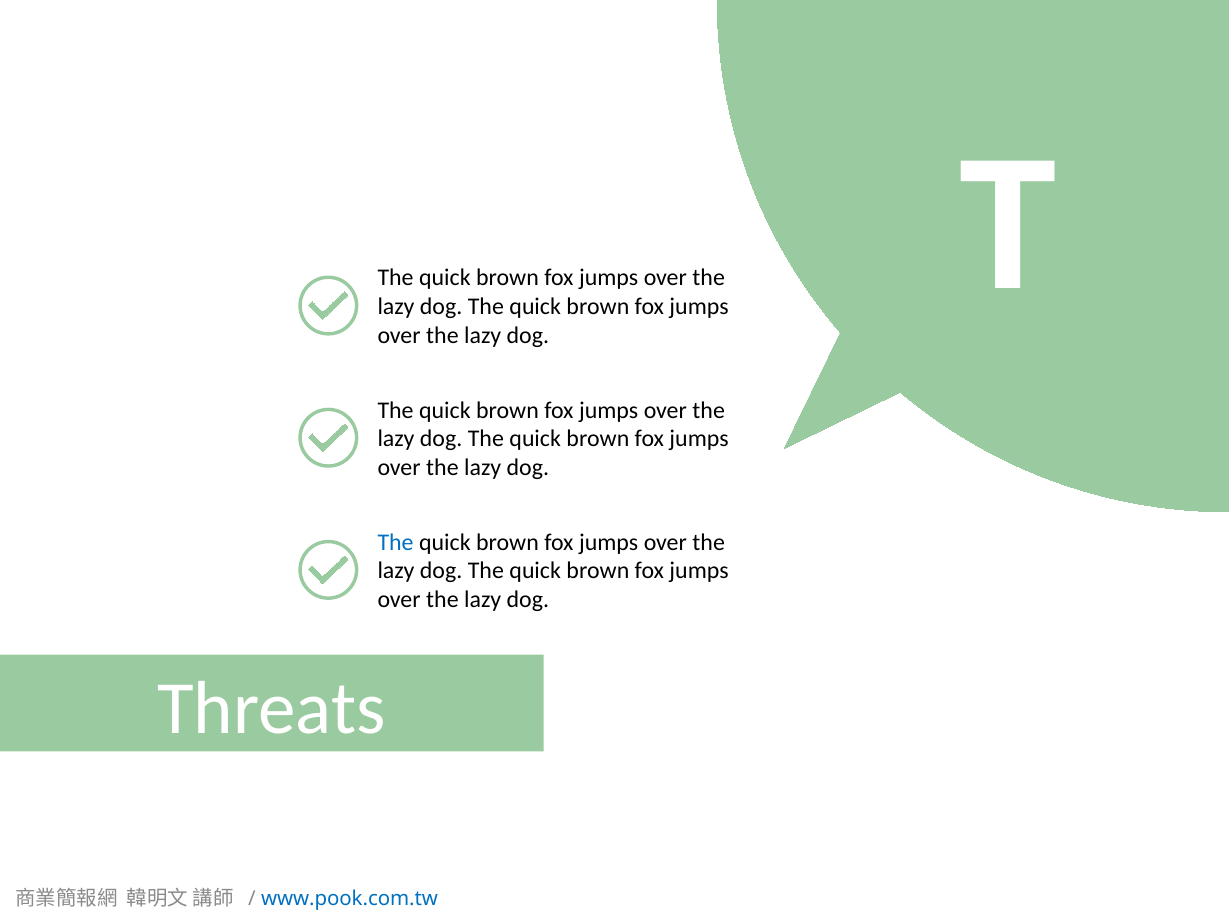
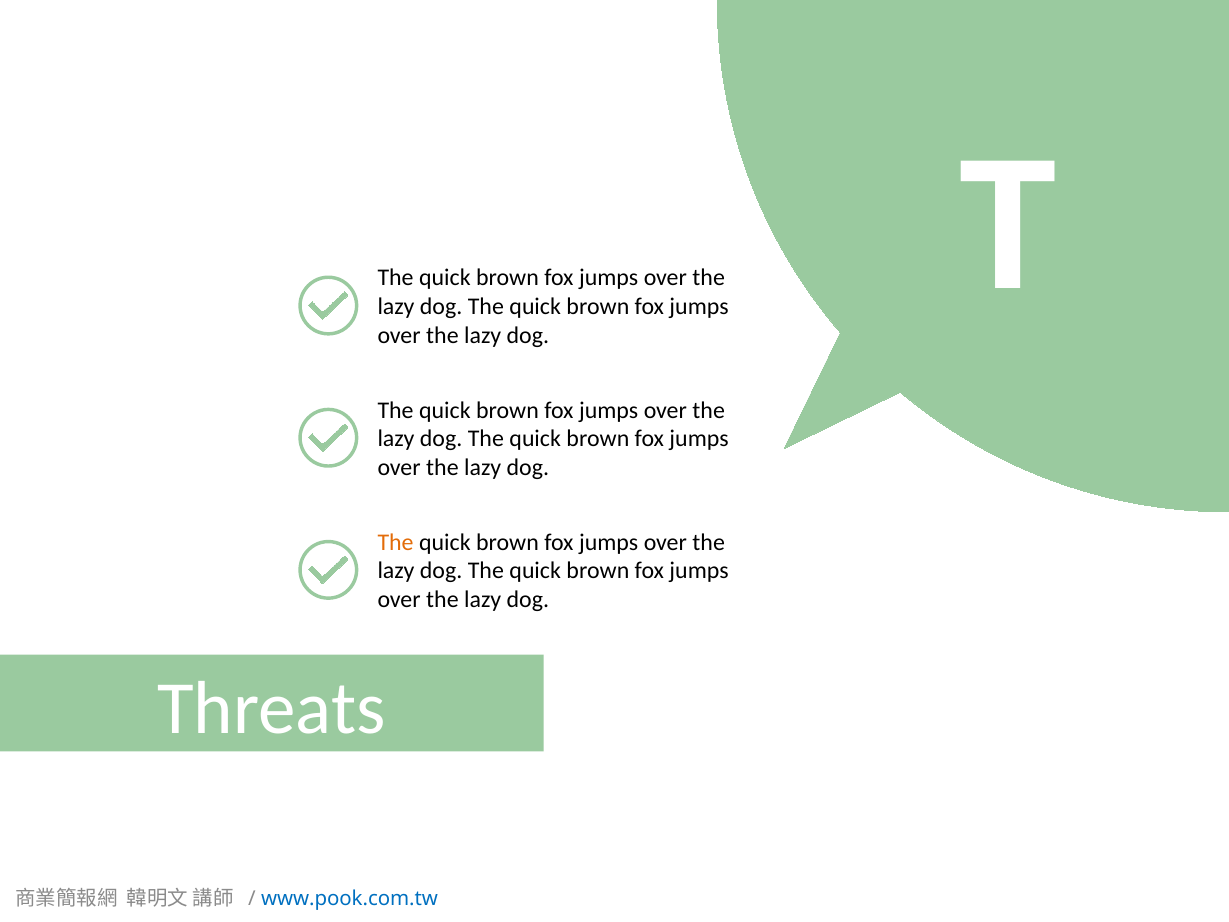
The colour: blue -> orange (396, 542)
